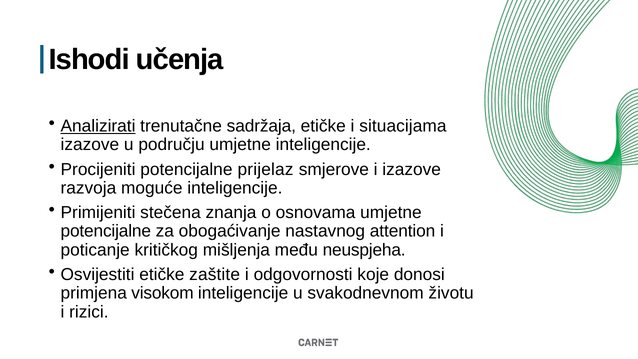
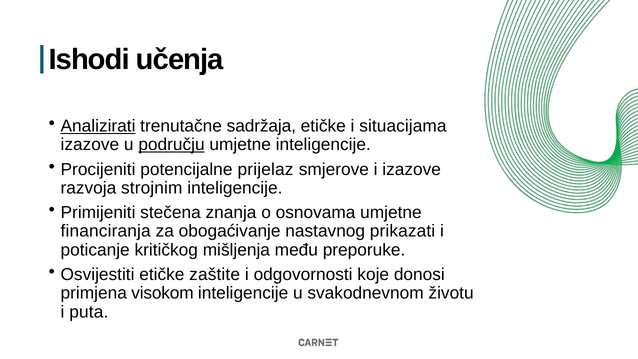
području underline: none -> present (172, 145)
moguće: moguće -> strojnim (152, 188)
potencijalne: potencijalne -> financiranja (106, 231)
attention: attention -> prikazati (402, 231)
neuspjeha: neuspjeha -> preporuke (364, 250)
rizici: rizici -> puta (89, 312)
